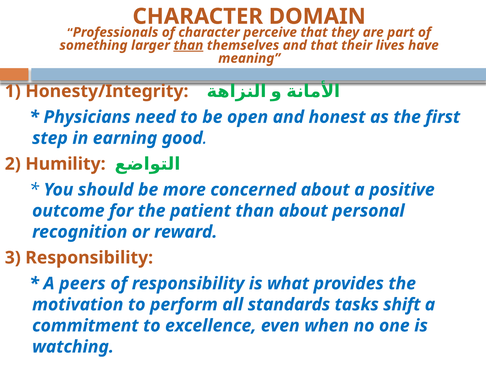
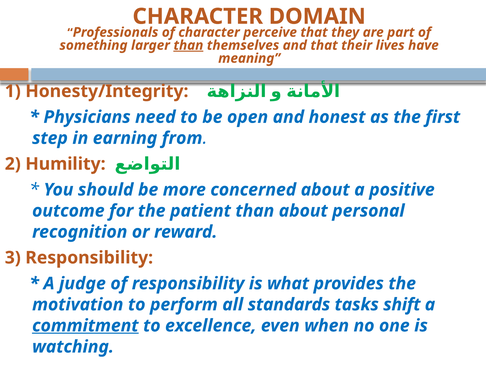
good: good -> from (182, 138)
peers: peers -> judge (82, 283)
commitment underline: none -> present (85, 325)
